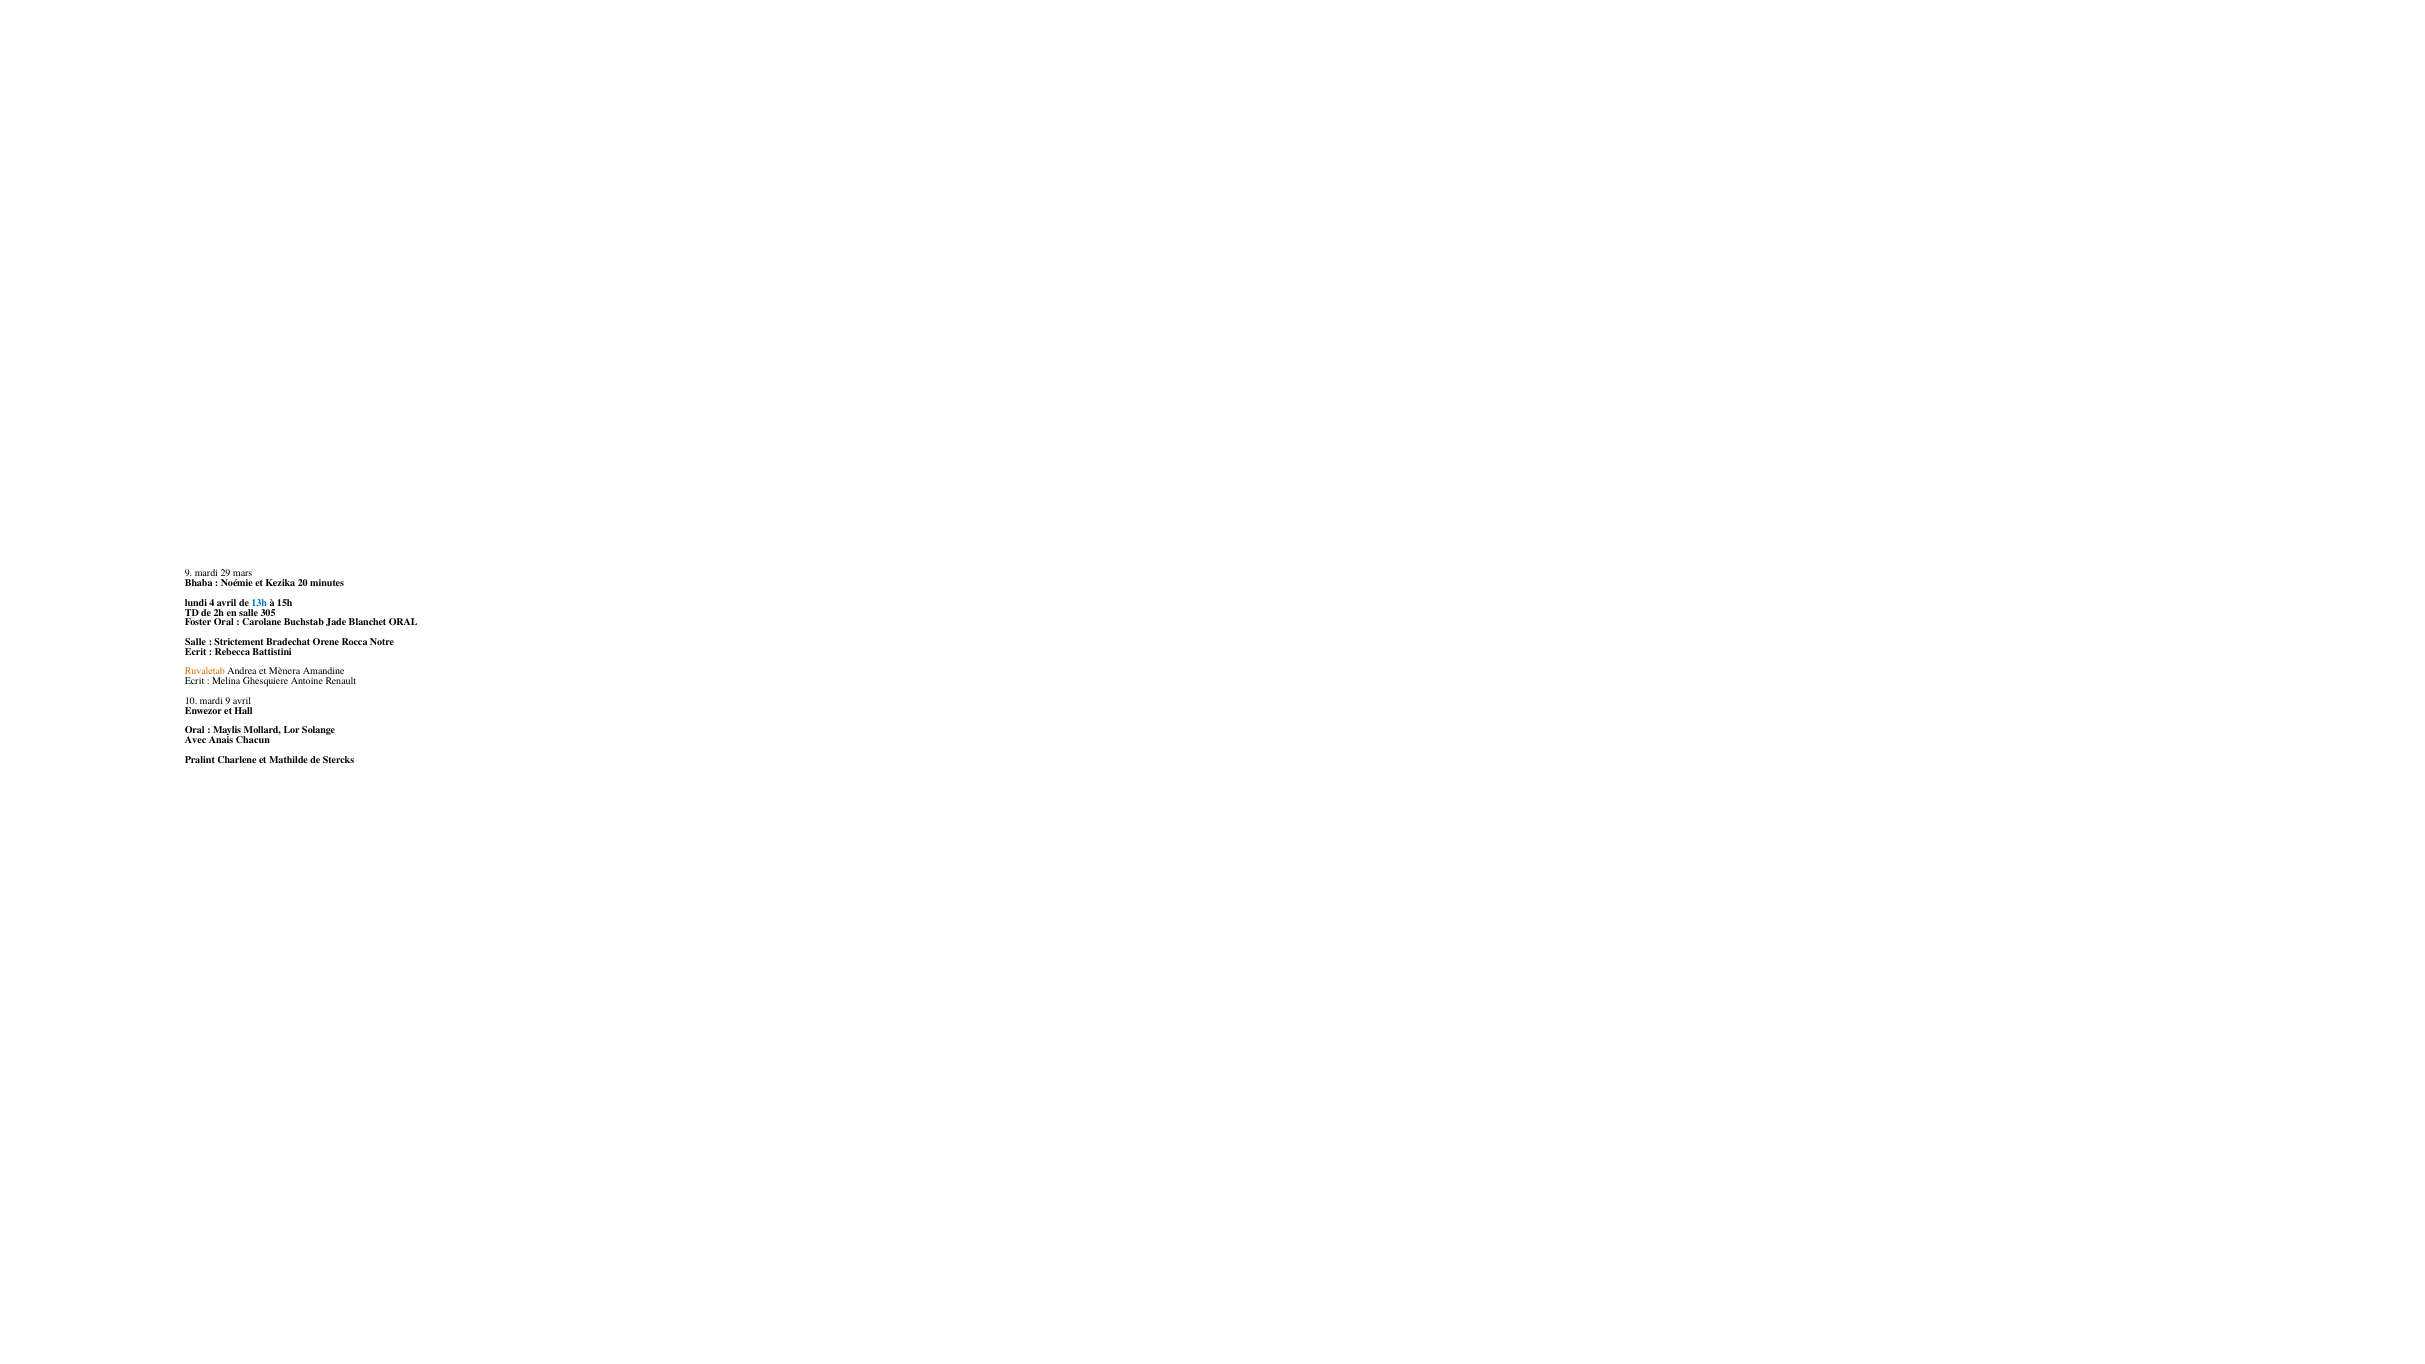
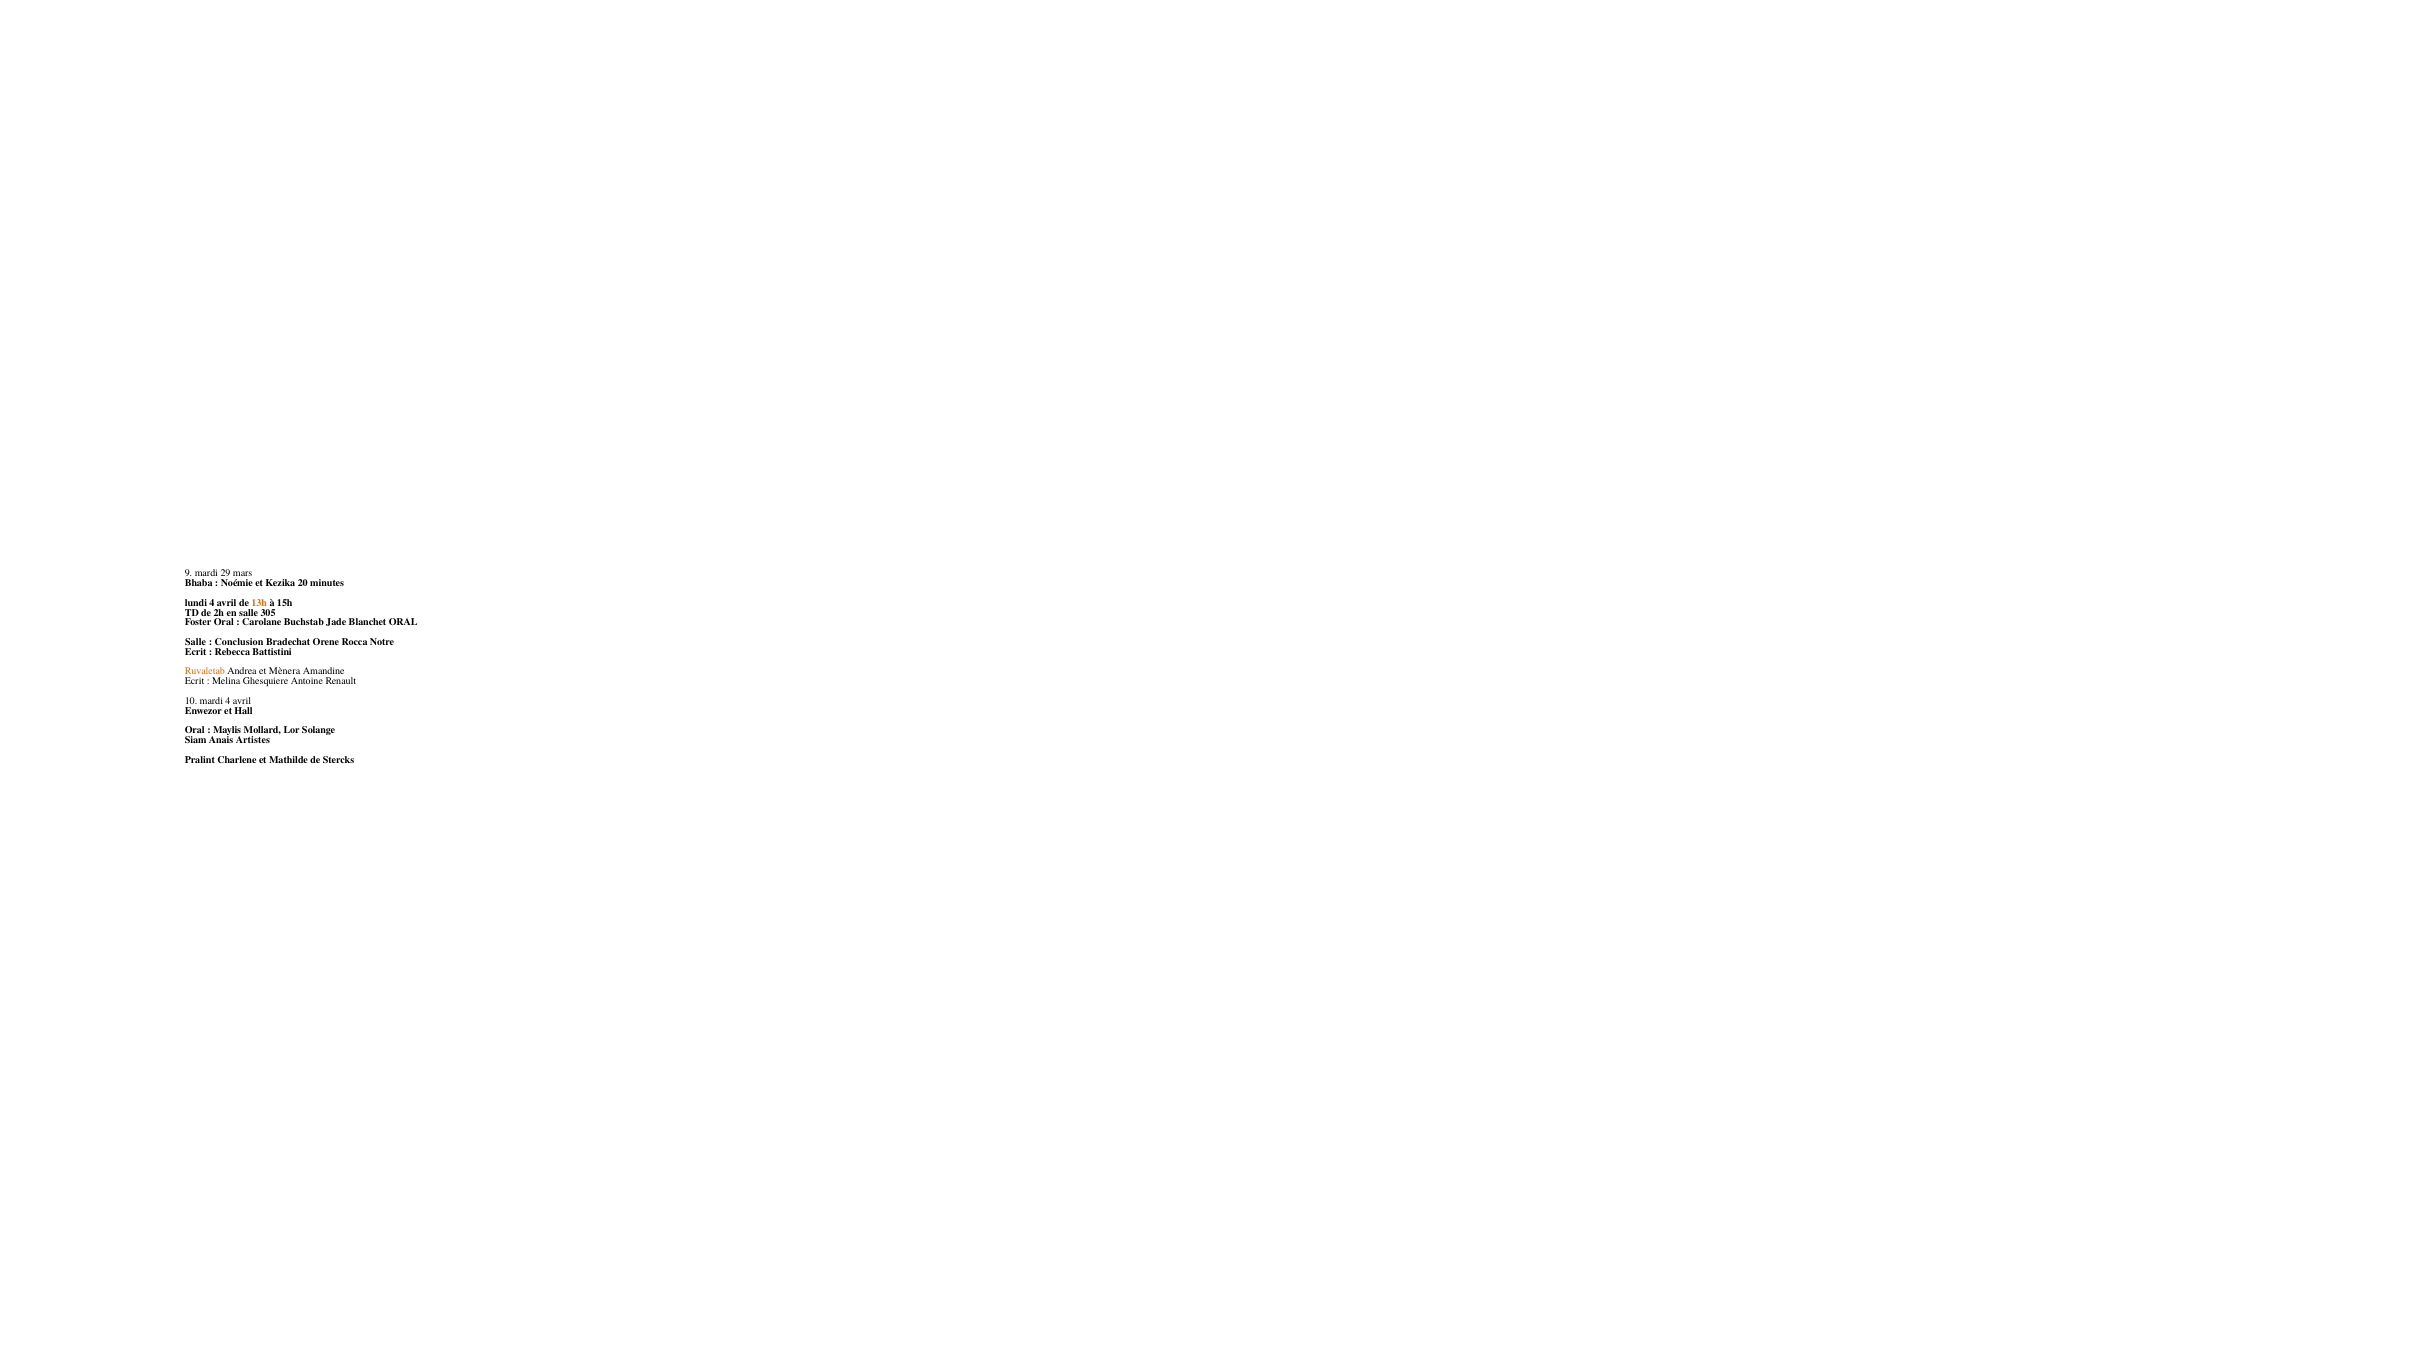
13h colour: blue -> orange (259, 603)
Strictement: Strictement -> Conclusion (239, 642)
mardi 9: 9 -> 4 (228, 701)
Avec: Avec -> Siam (196, 740)
Chacun: Chacun -> Artistes (253, 740)
